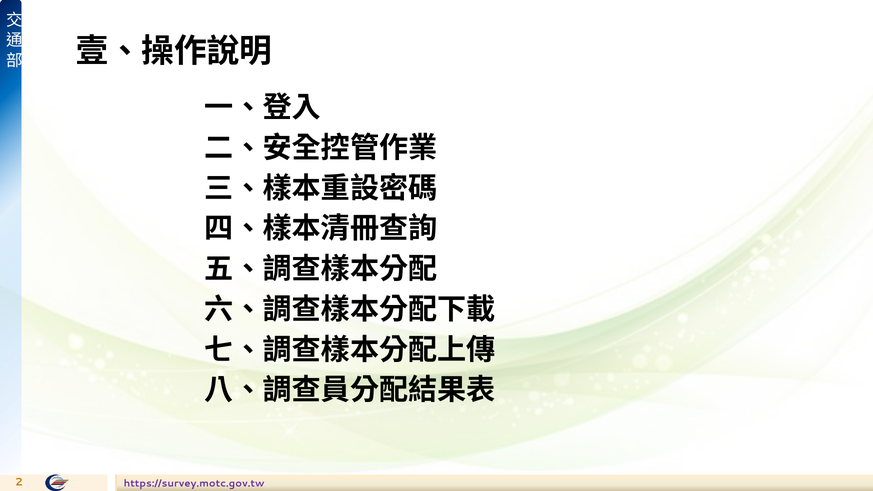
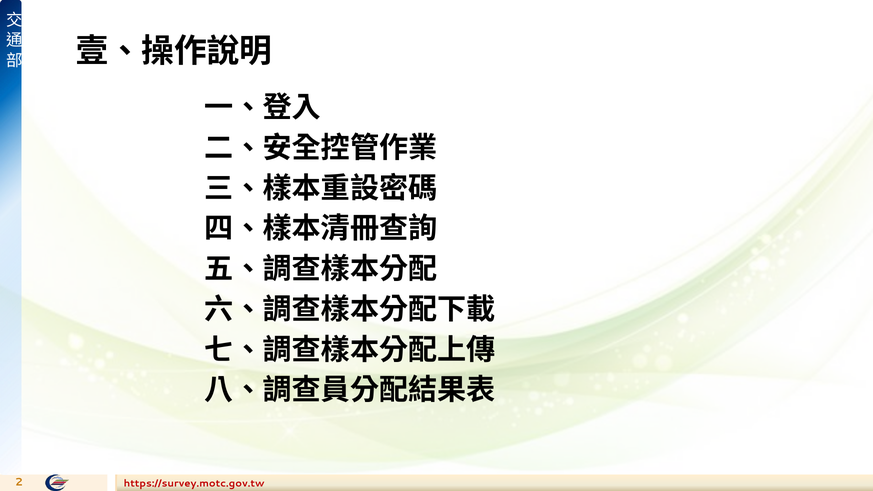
https://survey.motc.gov.tw colour: purple -> red (194, 484)
